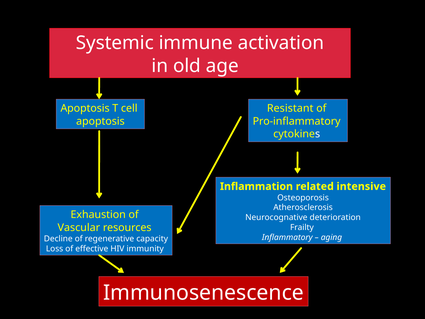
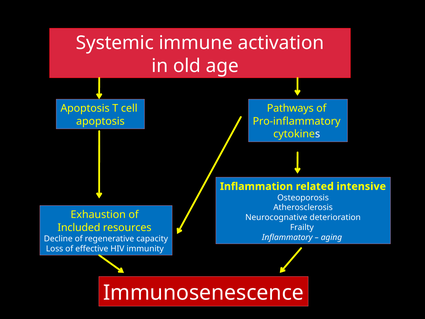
Resistant: Resistant -> Pathways (290, 108)
Vascular: Vascular -> Included (79, 227)
